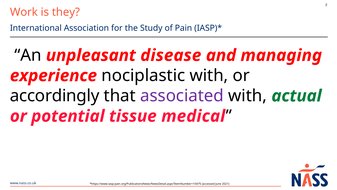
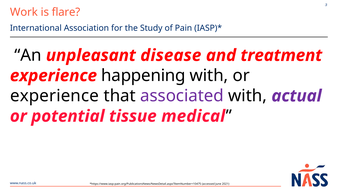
they: they -> flare (66, 12)
managing: managing -> treatment (281, 55)
nociplastic: nociplastic -> happening (143, 76)
accordingly: accordingly -> experience (54, 96)
actual colour: green -> purple (297, 96)
